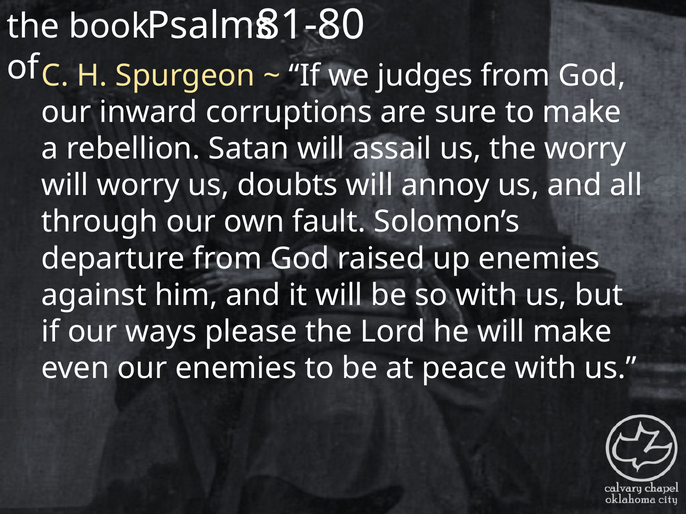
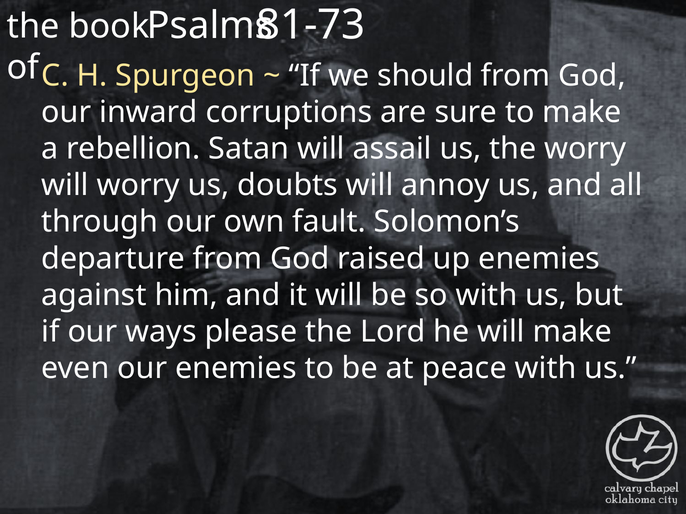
81-80: 81-80 -> 81-73 (311, 25)
judges: judges -> should (425, 76)
